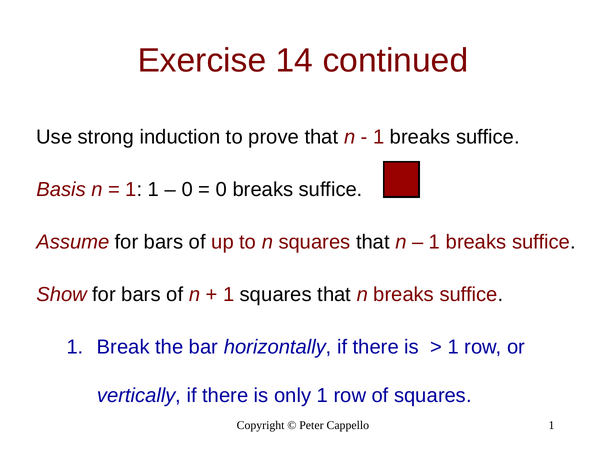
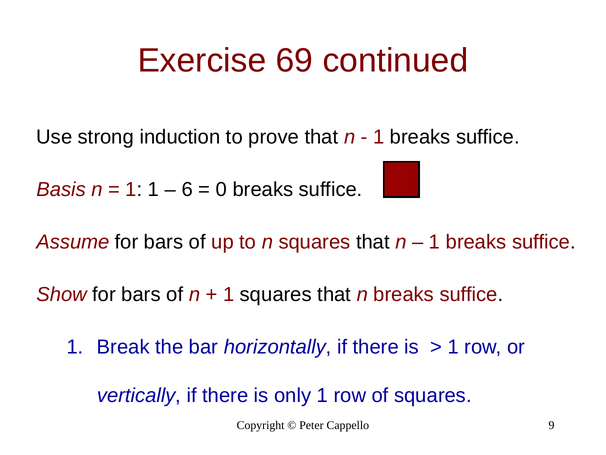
14: 14 -> 69 (294, 60)
0: 0 -> 6 (187, 189)
Cappello 1: 1 -> 9 (552, 425)
